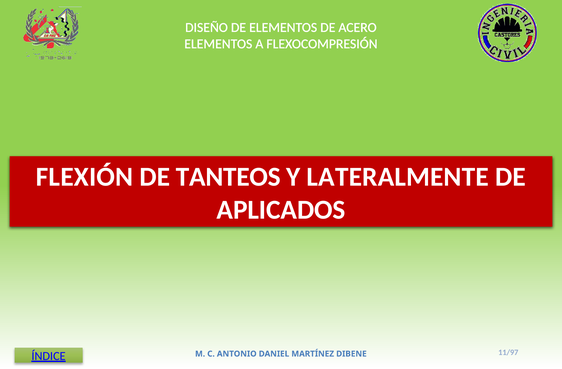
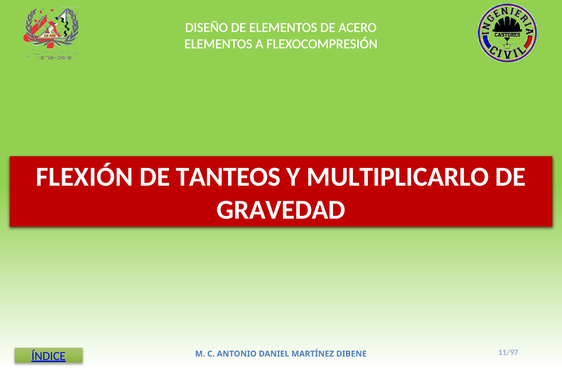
LATERALMENTE: LATERALMENTE -> MULTIPLICARLO (398, 177)
APLICADOS: APLICADOS -> GRAVEDAD (281, 210)
